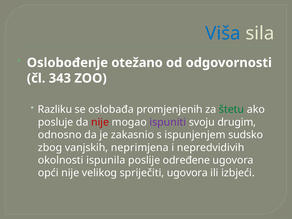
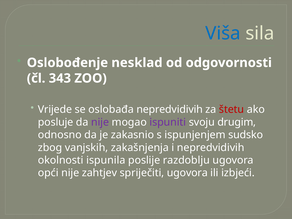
otežano: otežano -> nesklad (137, 63)
Razliku: Razliku -> Vrijede (55, 109)
oslobađa promjenjenih: promjenjenih -> nepredvidivih (170, 109)
štetu colour: green -> red (232, 109)
nije colour: red -> purple (100, 122)
neprimjena: neprimjena -> zakašnjenja (140, 148)
određene: određene -> razdoblju (186, 160)
velikog: velikog -> zahtjev (100, 173)
